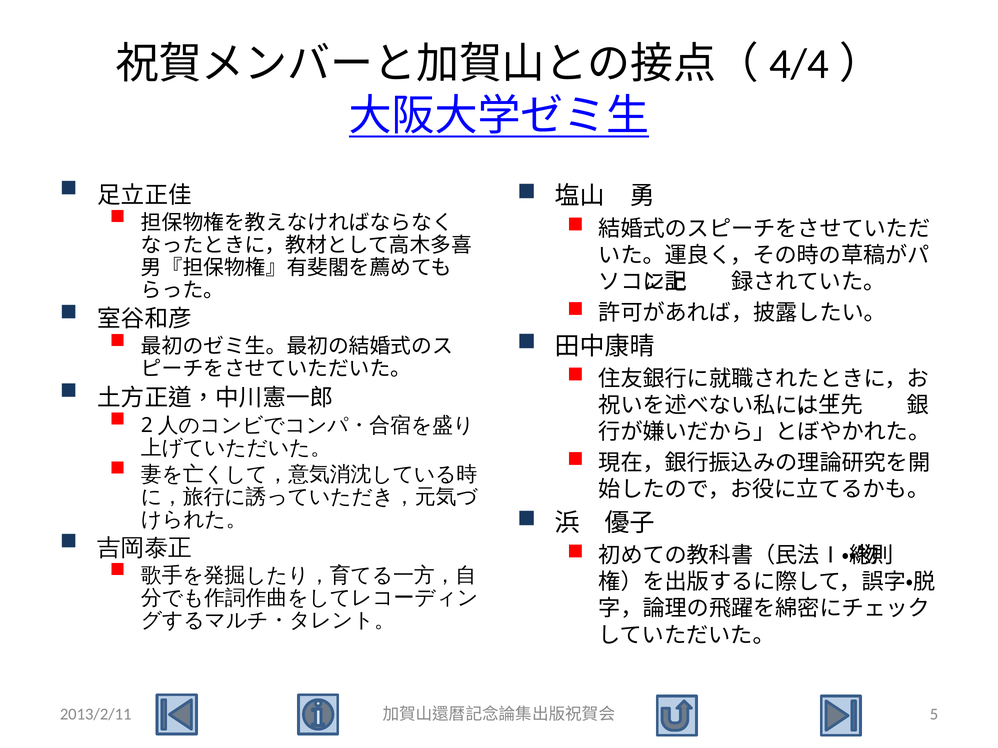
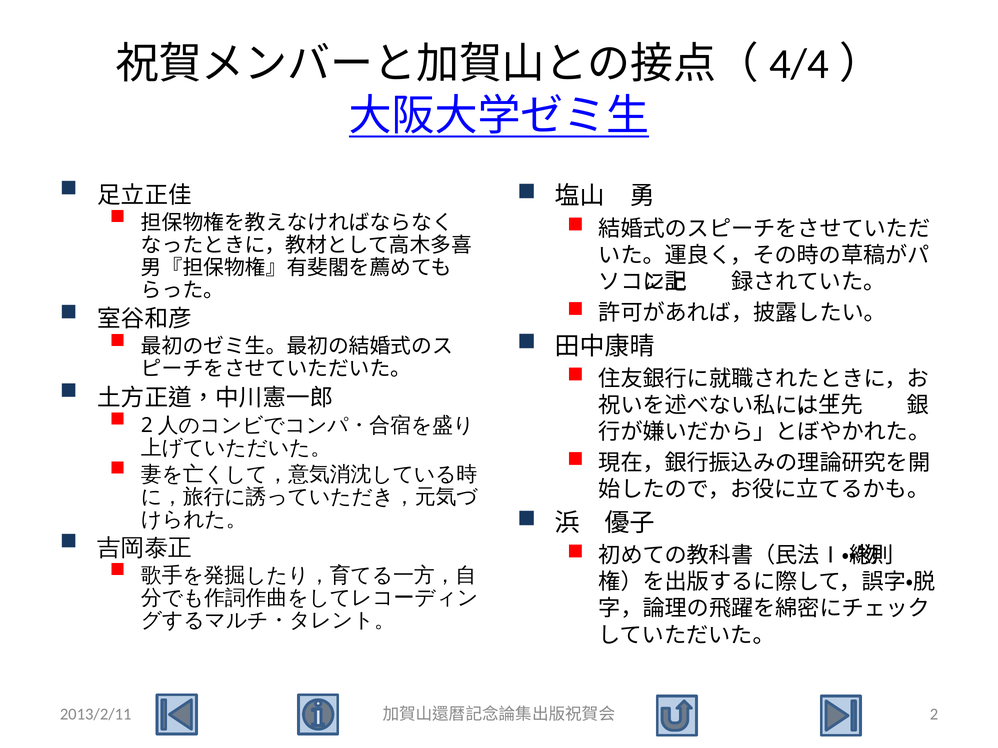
5: 5 -> 2 (934, 715)
